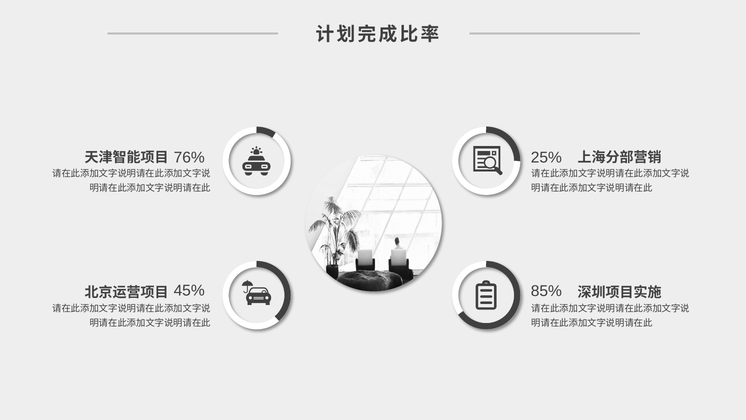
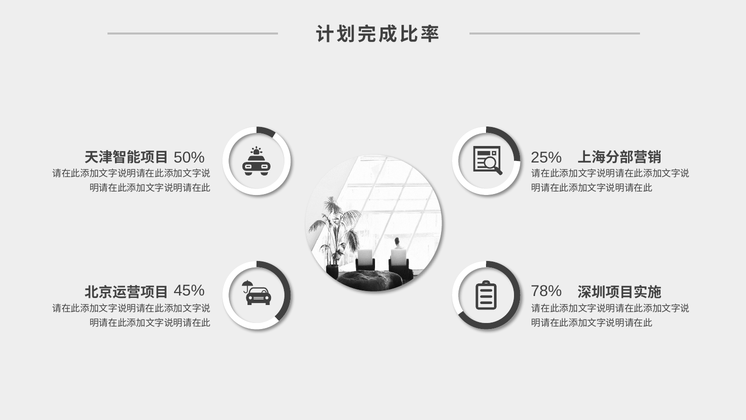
76%: 76% -> 50% (189, 157)
85%: 85% -> 78% (546, 291)
